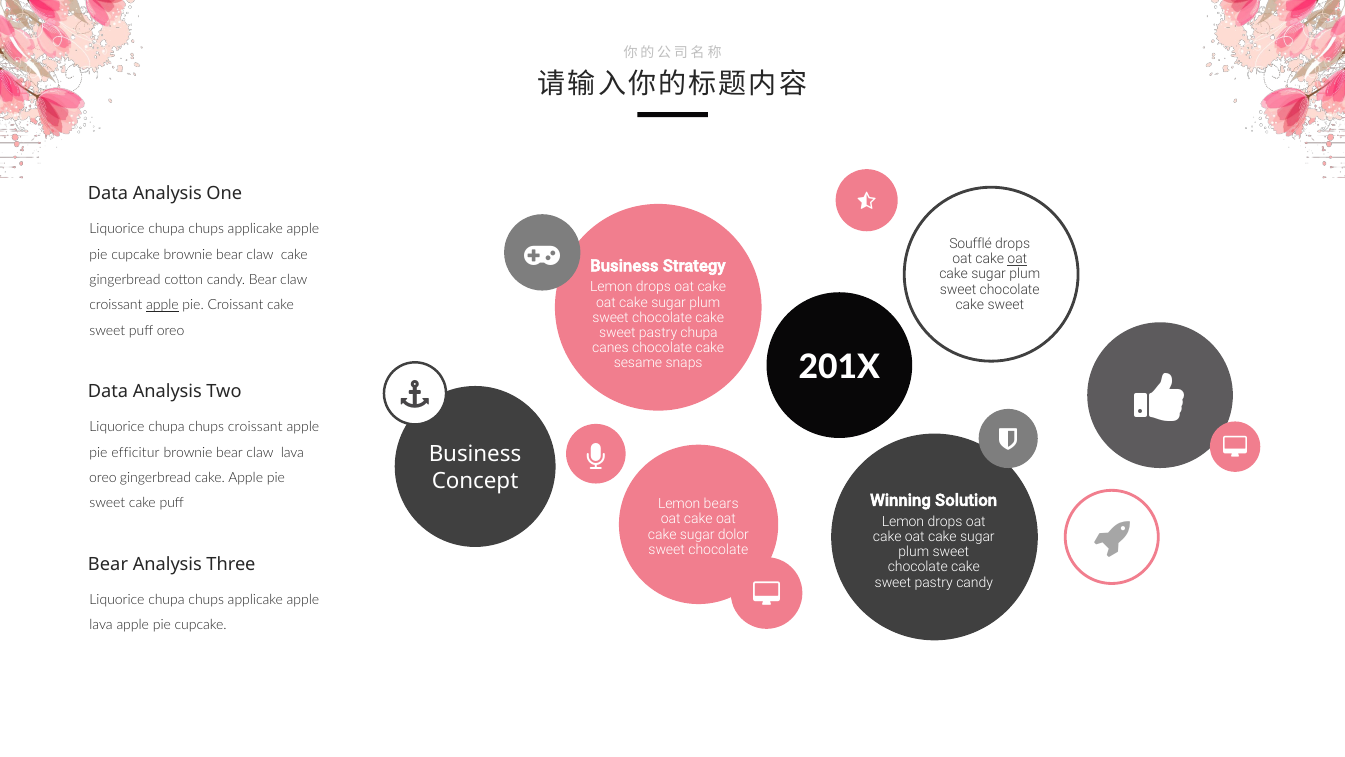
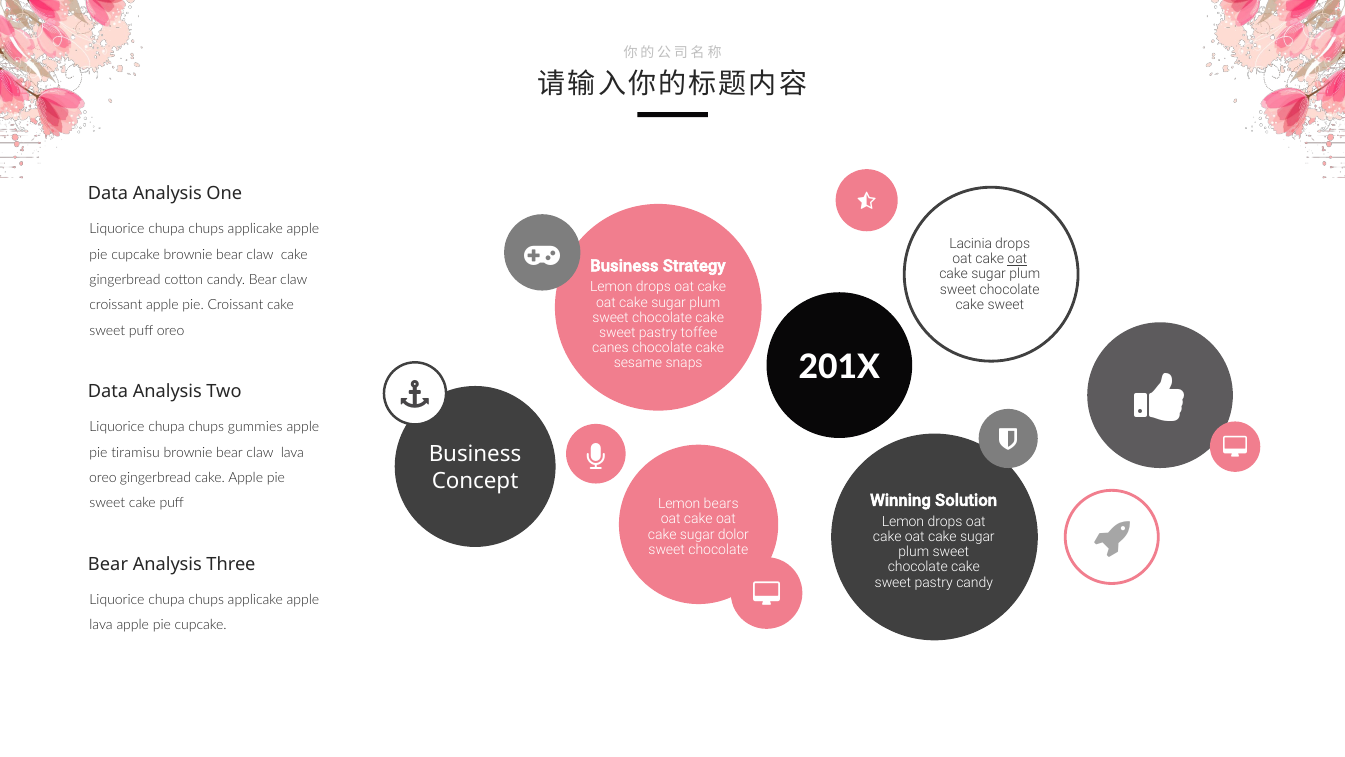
Soufflé: Soufflé -> Lacinia (971, 244)
apple underline: present -> none (162, 305)
pastry chupa: chupa -> toffee (699, 333)
chups croissant: croissant -> gummies (255, 427)
efficitur: efficitur -> tiramisu (136, 452)
